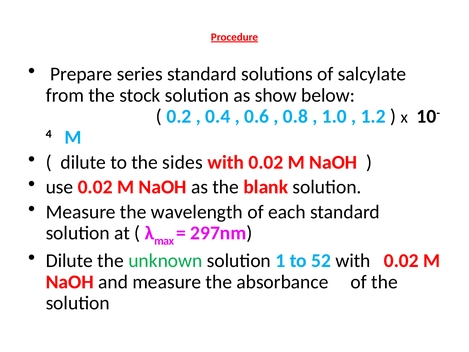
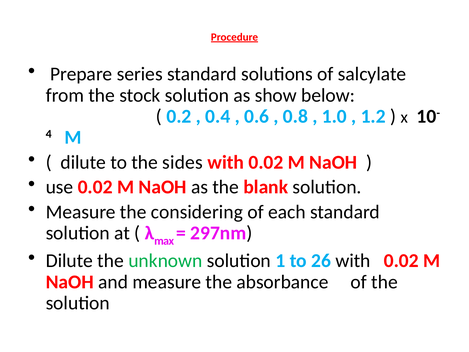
wavelength: wavelength -> considering (197, 212)
52: 52 -> 26 (321, 261)
